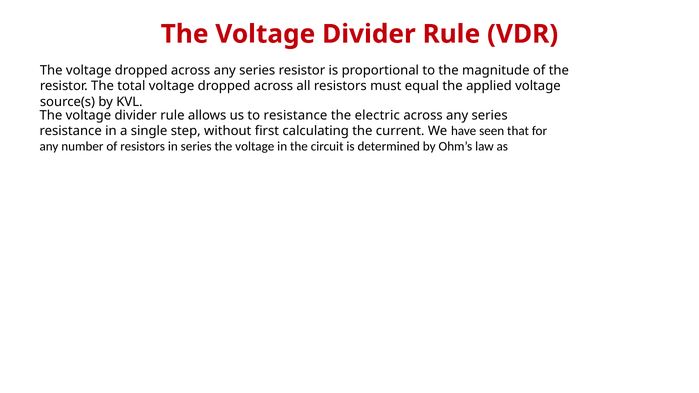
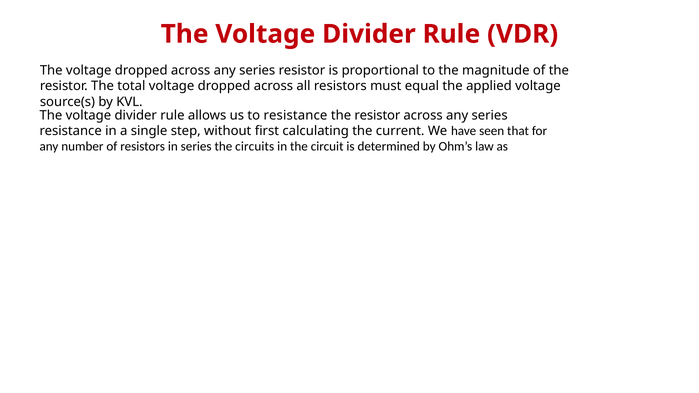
electric: electric -> resistor (377, 115)
series the voltage: voltage -> circuits (255, 147)
